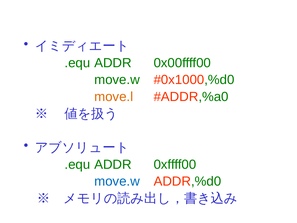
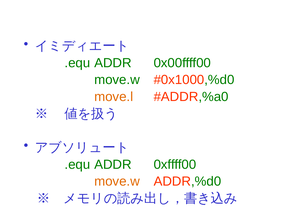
move.w colour: blue -> orange (117, 181)
